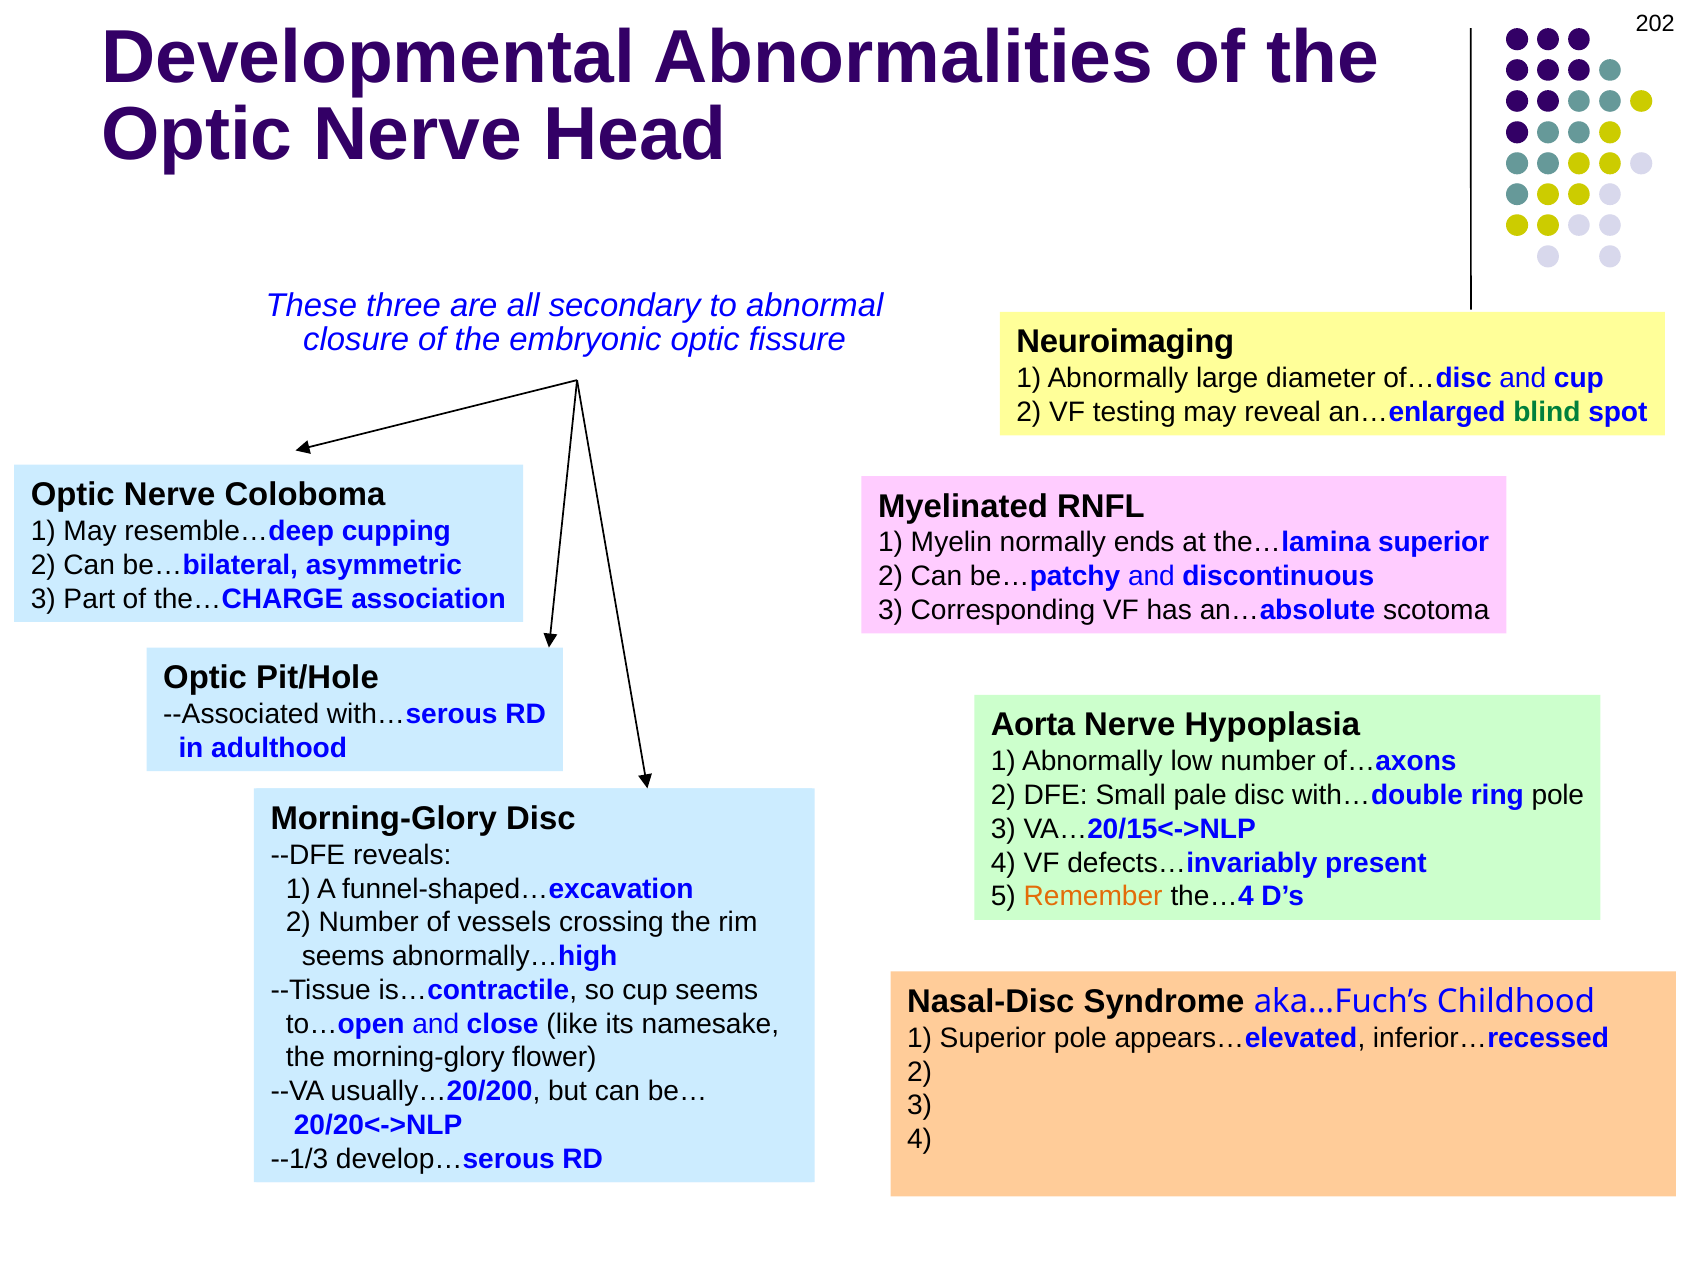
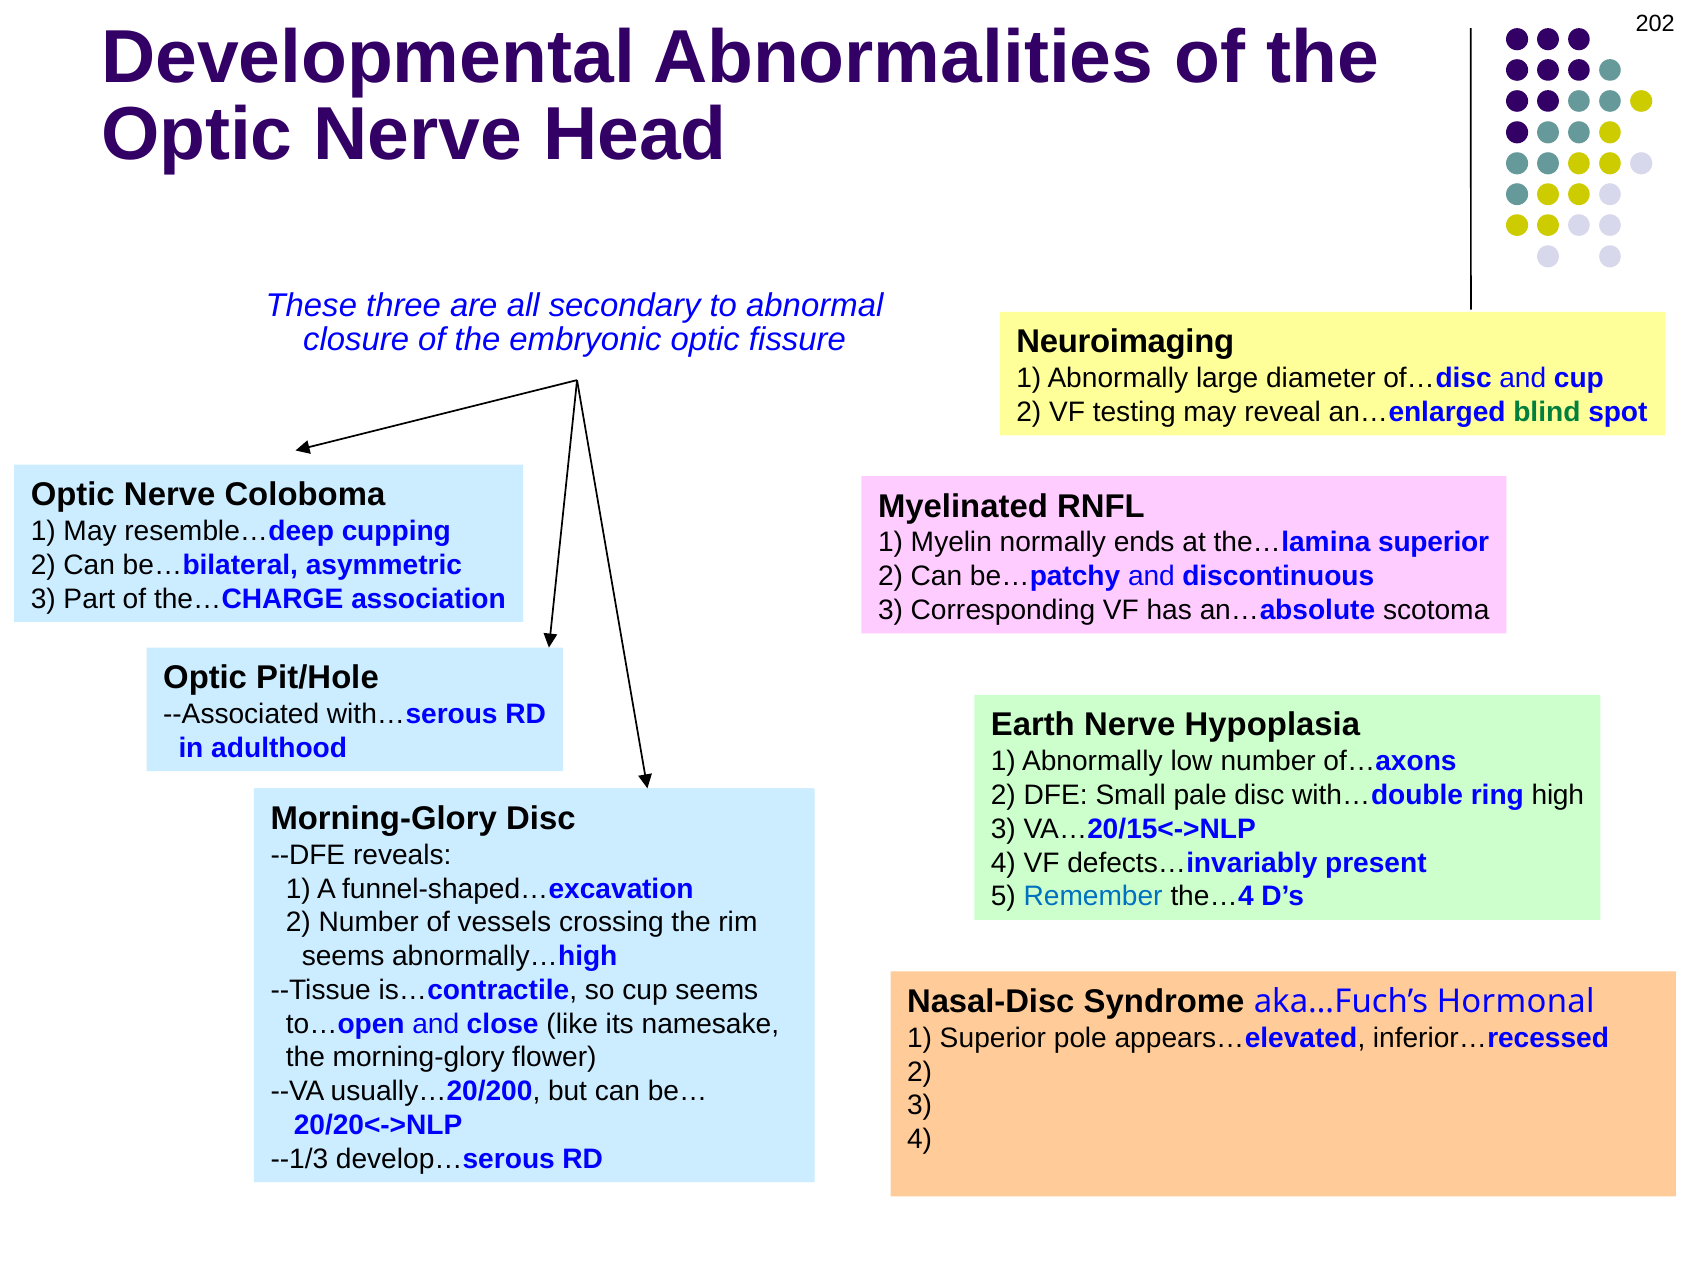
Aorta: Aorta -> Earth (1033, 725)
ring pole: pole -> high (1558, 795)
Remember colour: orange -> blue (1093, 896)
Childhood: Childhood -> Hormonal (1516, 1001)
